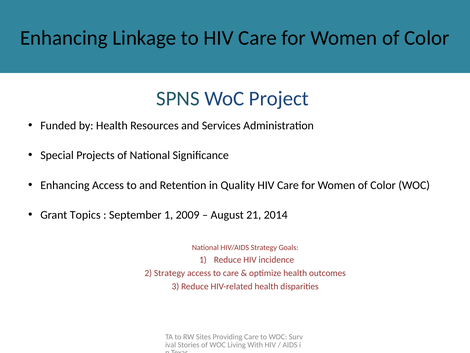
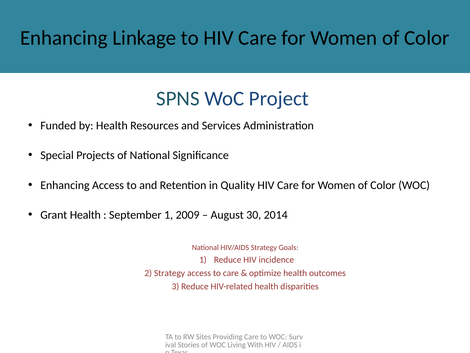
Grant Topics: Topics -> Health (85, 215)
21: 21 -> 30 (254, 215)
